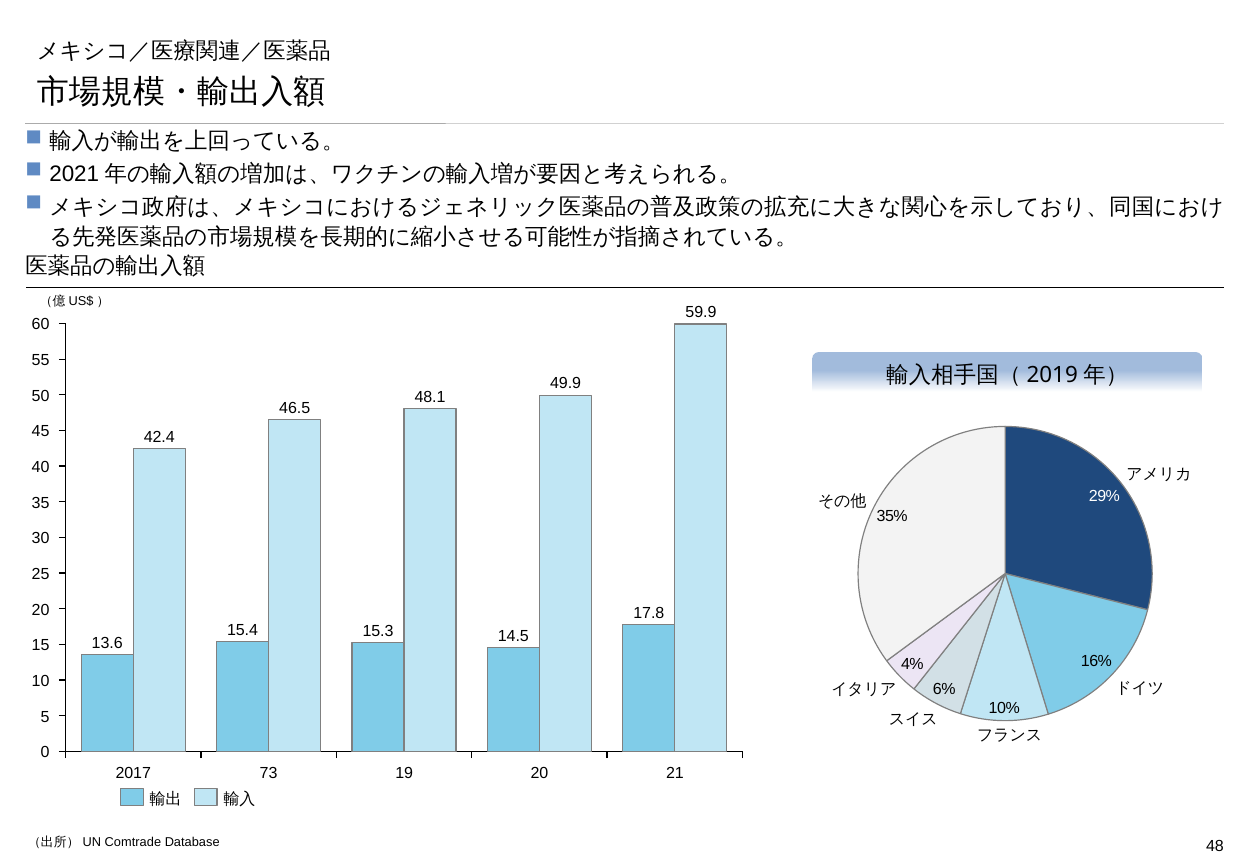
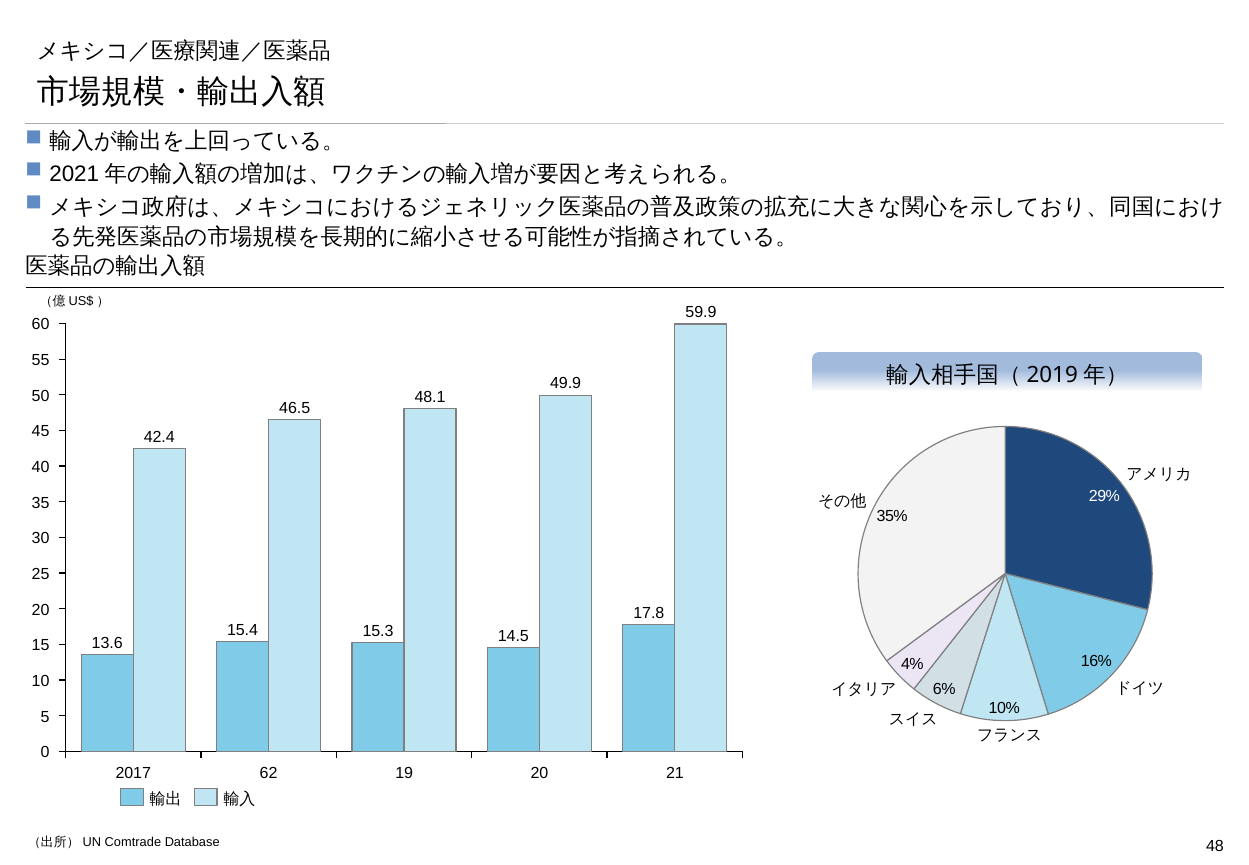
73: 73 -> 62 (269, 773)
